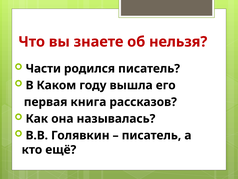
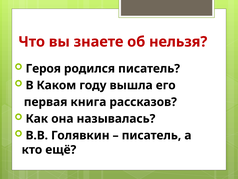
Части: Части -> Героя (43, 68)
